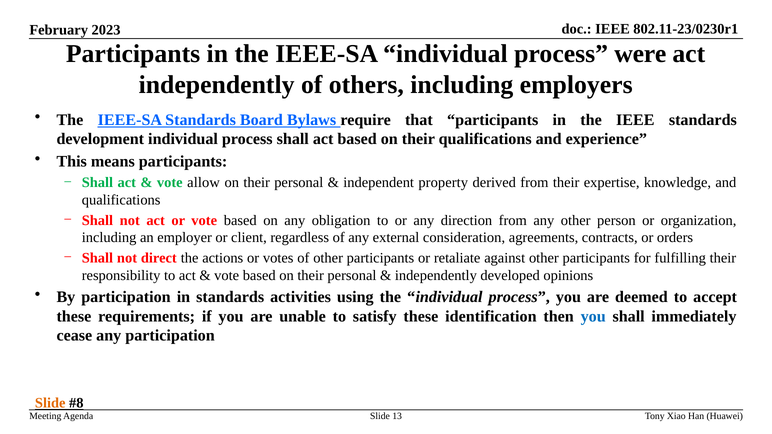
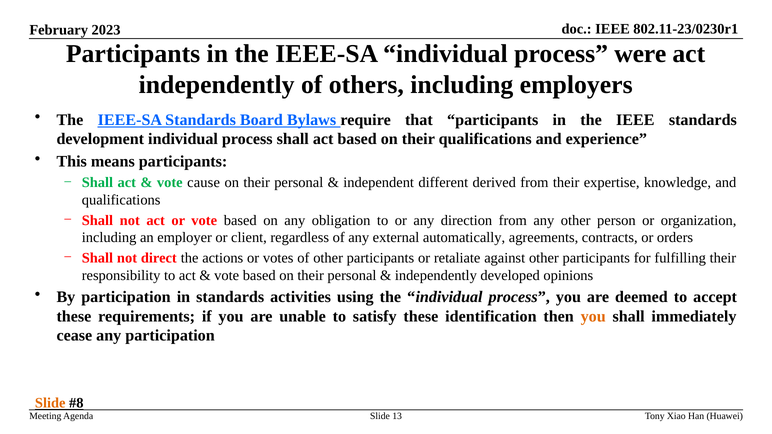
allow: allow -> cause (204, 183)
property: property -> different (443, 183)
consideration: consideration -> automatically (464, 238)
you colour: blue -> orange (593, 316)
